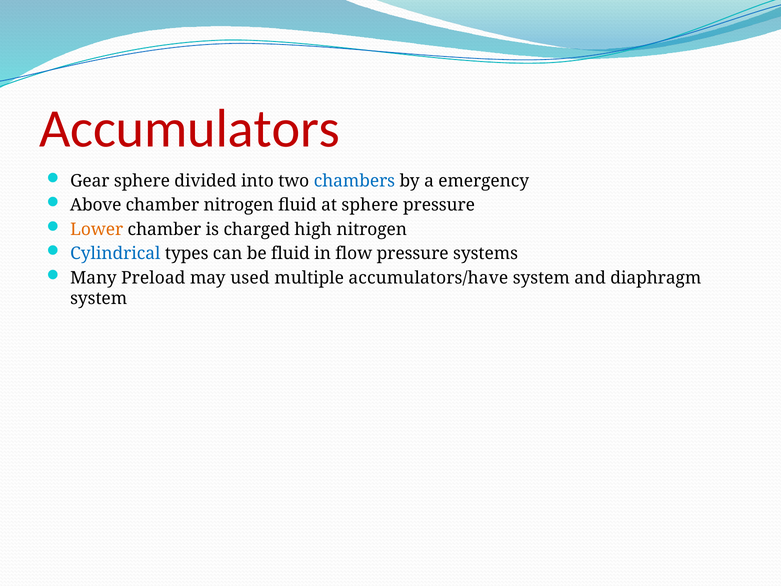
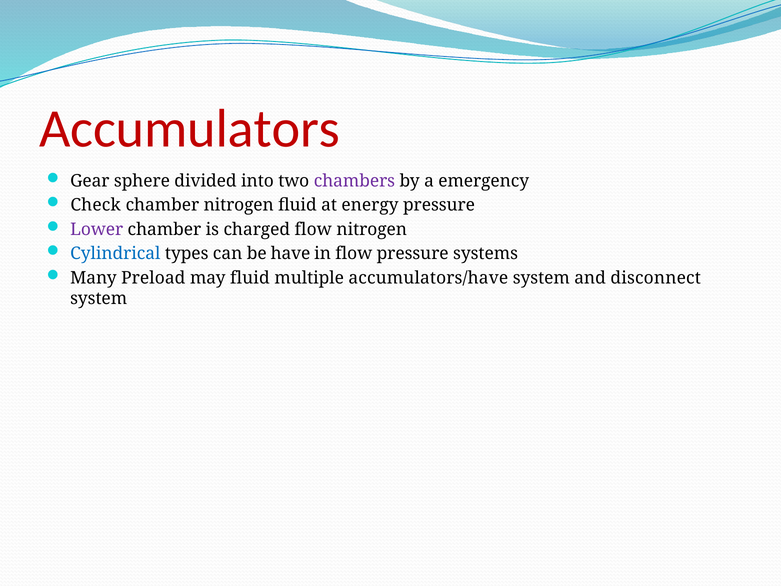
chambers colour: blue -> purple (354, 181)
Above: Above -> Check (96, 205)
at sphere: sphere -> energy (370, 205)
Lower colour: orange -> purple (97, 229)
charged high: high -> flow (313, 229)
be fluid: fluid -> have (291, 254)
may used: used -> fluid (250, 278)
diaphragm: diaphragm -> disconnect (656, 278)
